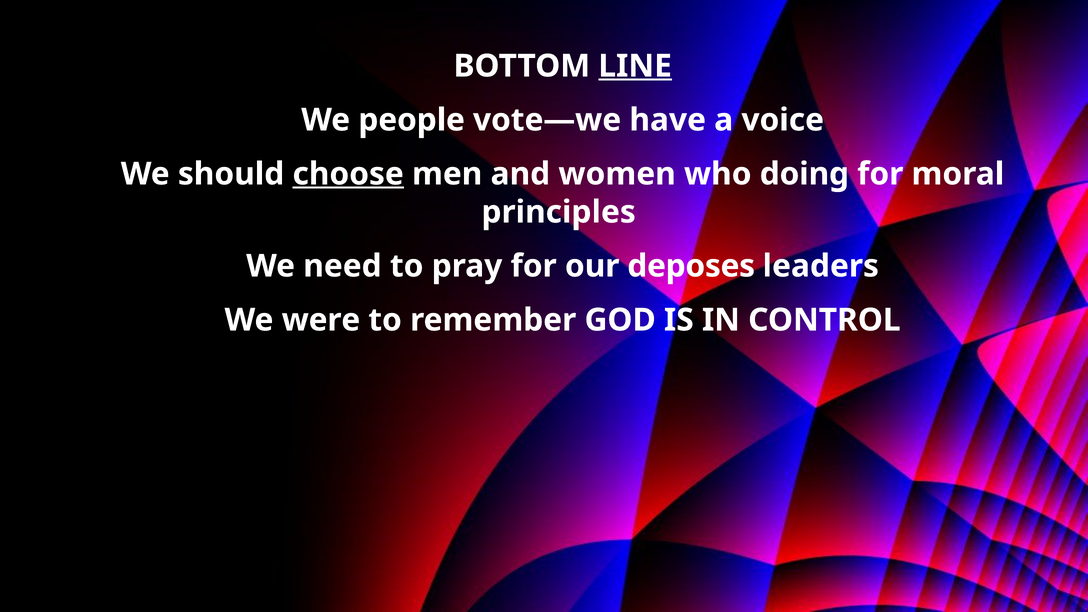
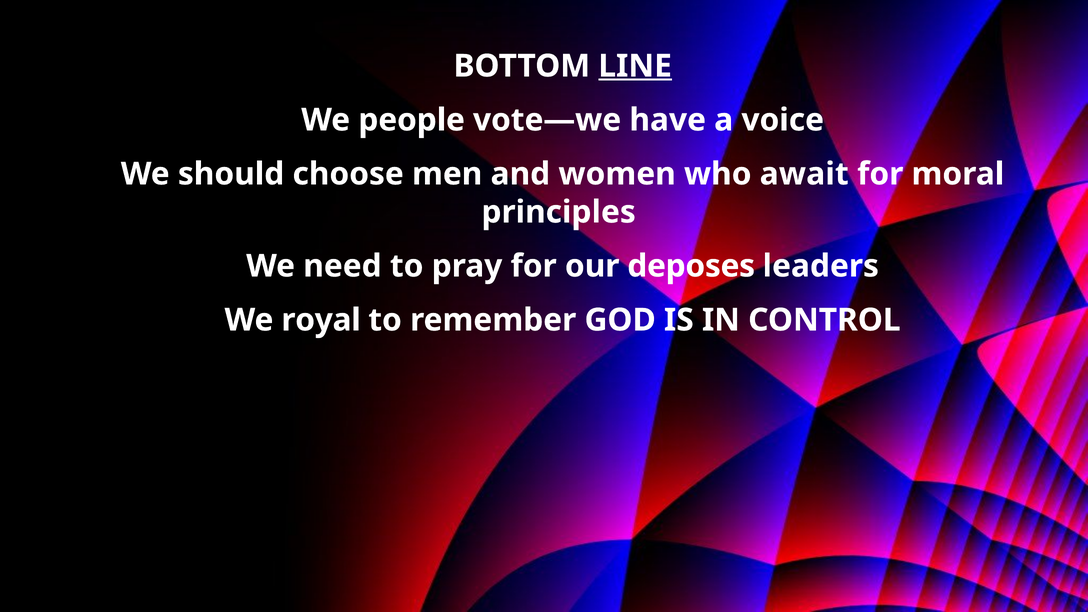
choose underline: present -> none (348, 174)
doing: doing -> await (804, 174)
were: were -> royal (321, 320)
